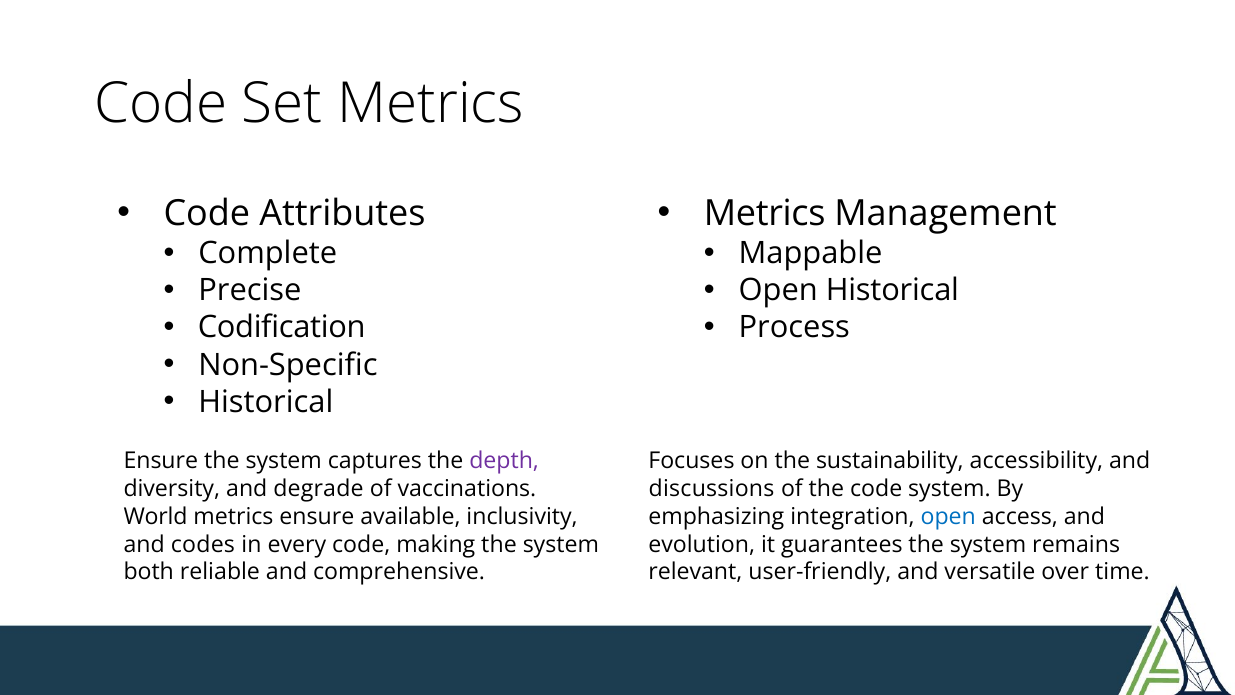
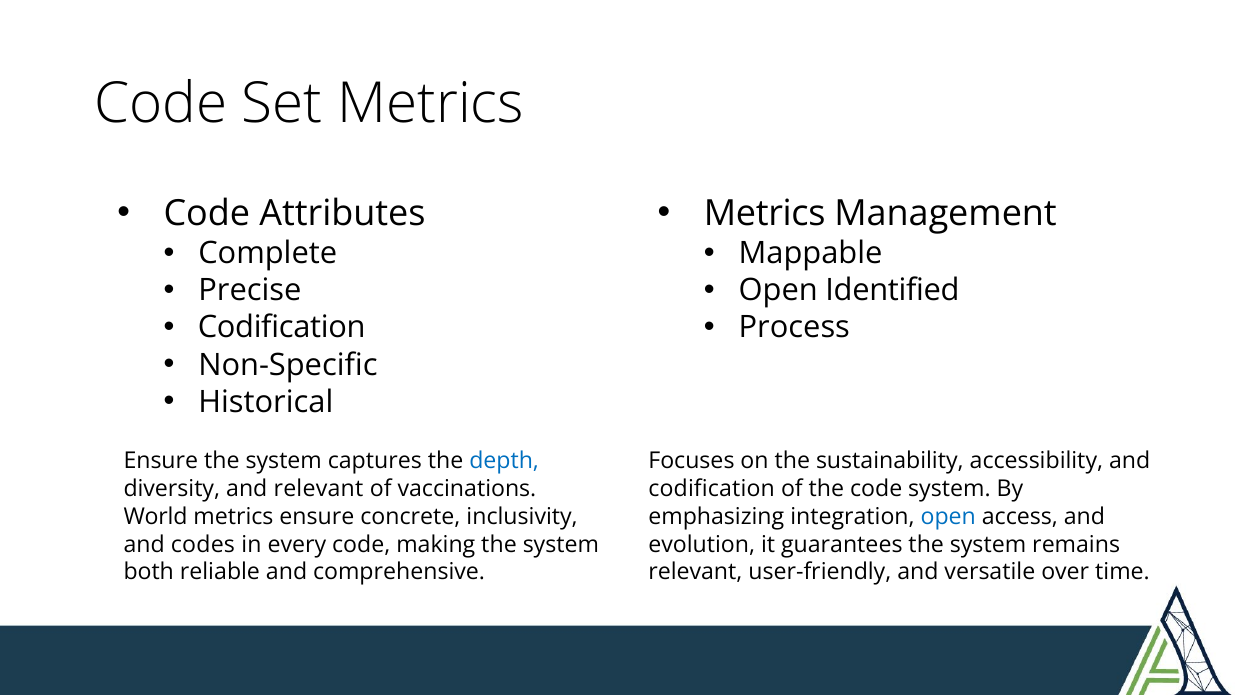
Open Historical: Historical -> Identified (892, 291)
depth colour: purple -> blue (504, 461)
and degrade: degrade -> relevant (318, 489)
discussions: discussions -> codification (712, 489)
available: available -> concrete (410, 516)
